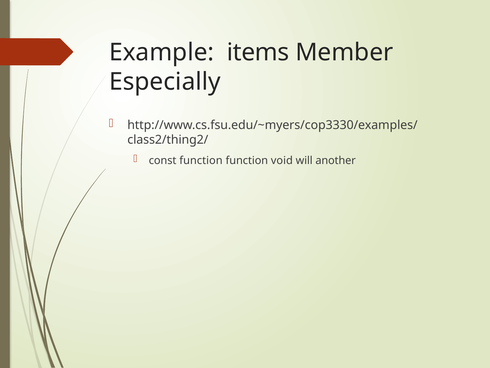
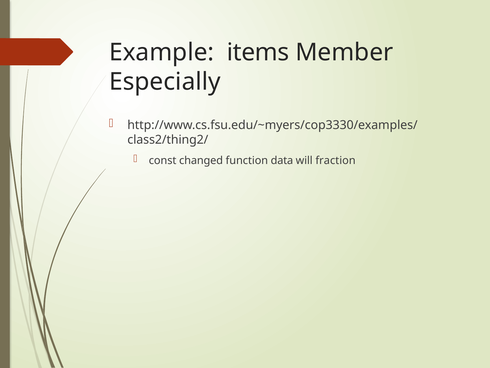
const function: function -> changed (201, 160)
void: void -> data (282, 160)
another: another -> fraction (336, 160)
